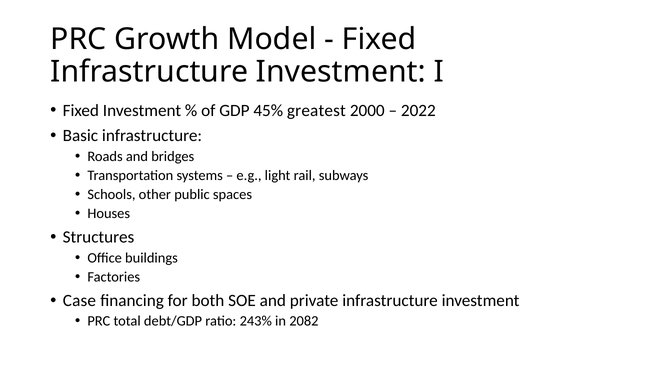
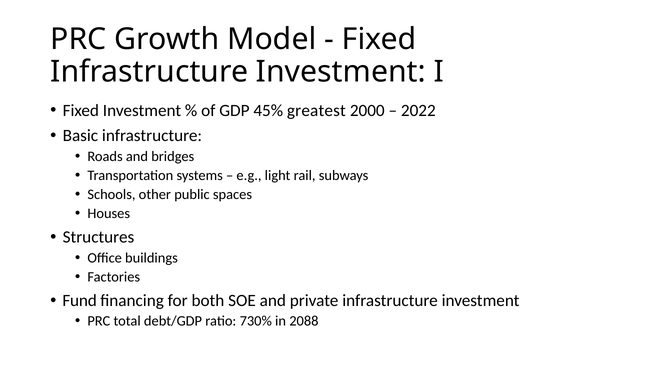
Case: Case -> Fund (80, 301)
243%: 243% -> 730% (256, 321)
2082: 2082 -> 2088 (304, 321)
